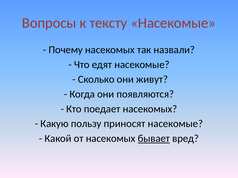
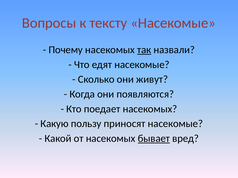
так underline: none -> present (144, 50)
